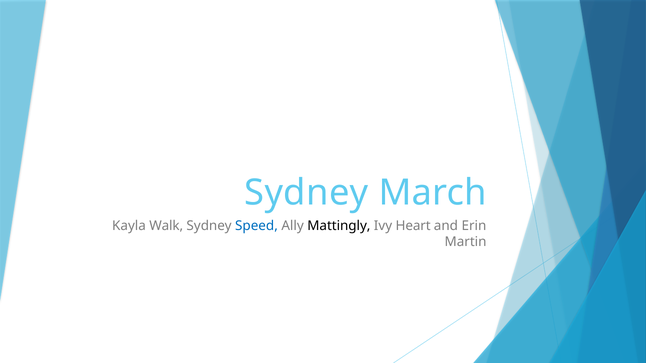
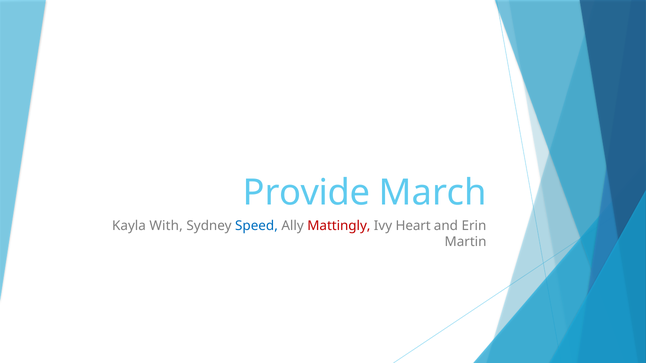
Sydney: Sydney -> Provide (307, 193)
Walk: Walk -> With (166, 226)
Mattingly colour: black -> red (339, 226)
